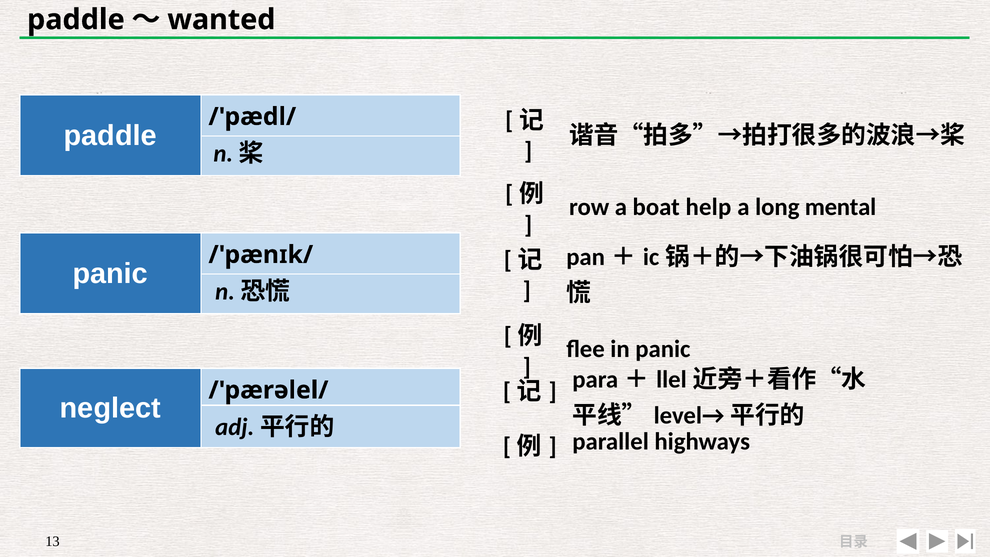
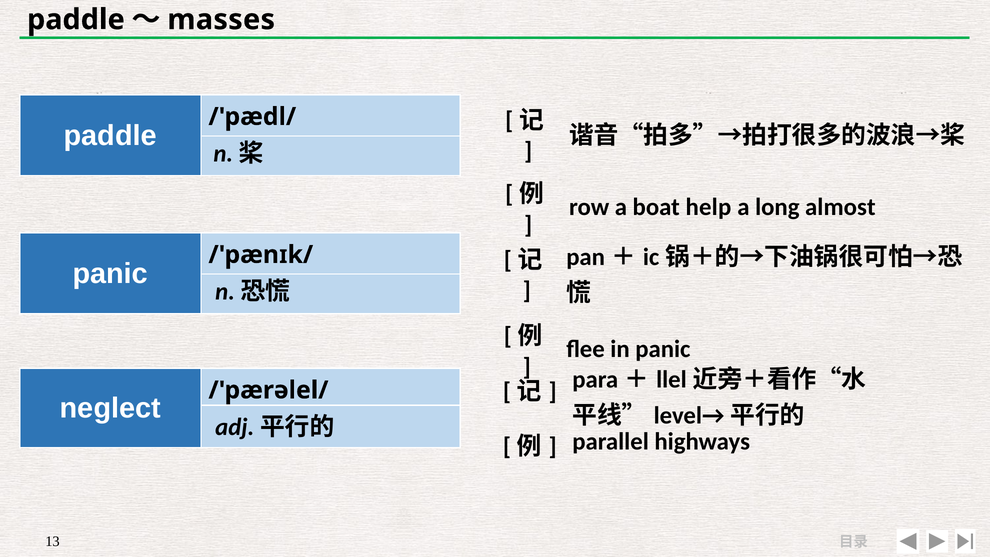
wanted: wanted -> masses (221, 20)
mental: mental -> almost (840, 207)
